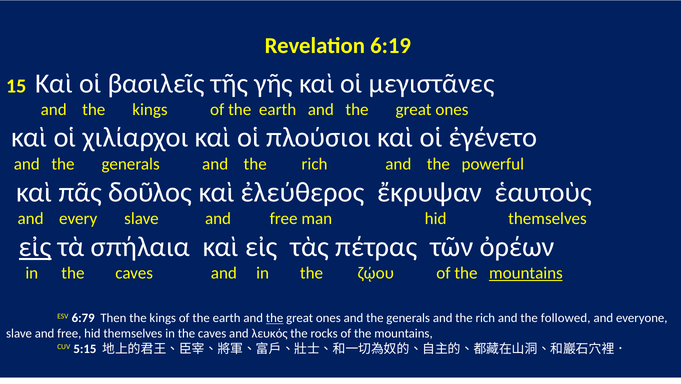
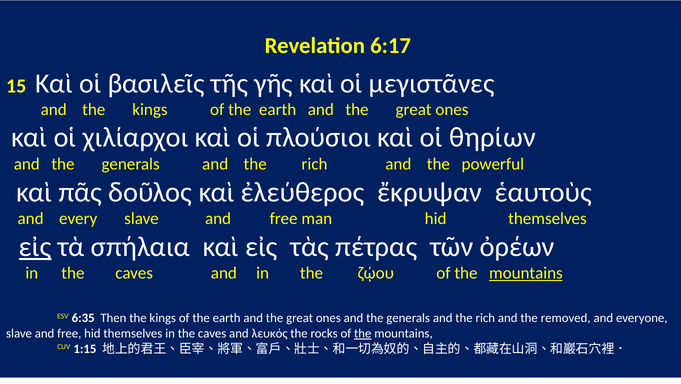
6:19: 6:19 -> 6:17 (391, 46)
ἐγένετο: ἐγένετο -> θηρίων (493, 138)
6:79: 6:79 -> 6:35 (83, 318)
the underline: present -> none (275, 318)
followed: followed -> removed (566, 318)
the underline: none -> present (363, 334)
5:15: 5:15 -> 1:15 (85, 349)
